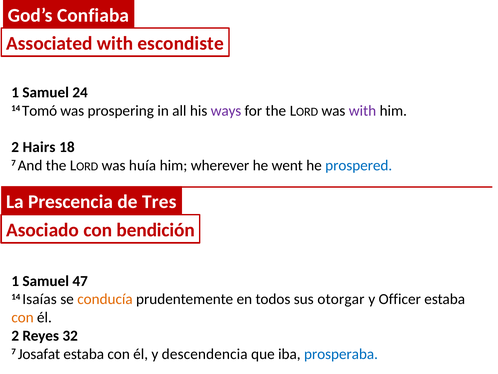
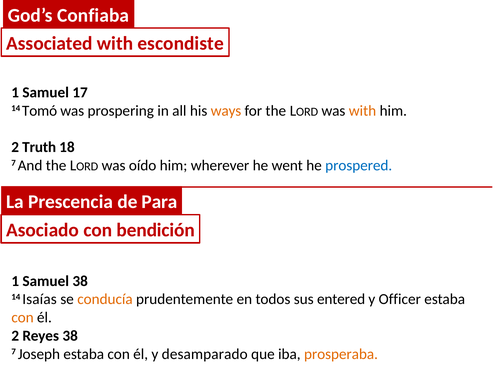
24: 24 -> 17 (80, 92)
ways colour: purple -> orange (226, 111)
with colour: purple -> orange (362, 111)
Hairs: Hairs -> Truth (39, 147)
huía: huía -> oído (143, 165)
Tres: Tres -> Para (159, 201)
Samuel 47: 47 -> 38 (80, 281)
otorgar: otorgar -> entered (341, 299)
Reyes 32: 32 -> 38 (70, 335)
Josafat: Josafat -> Joseph (39, 354)
descendencia: descendencia -> desamparado (205, 354)
prosperaba colour: blue -> orange (341, 354)
